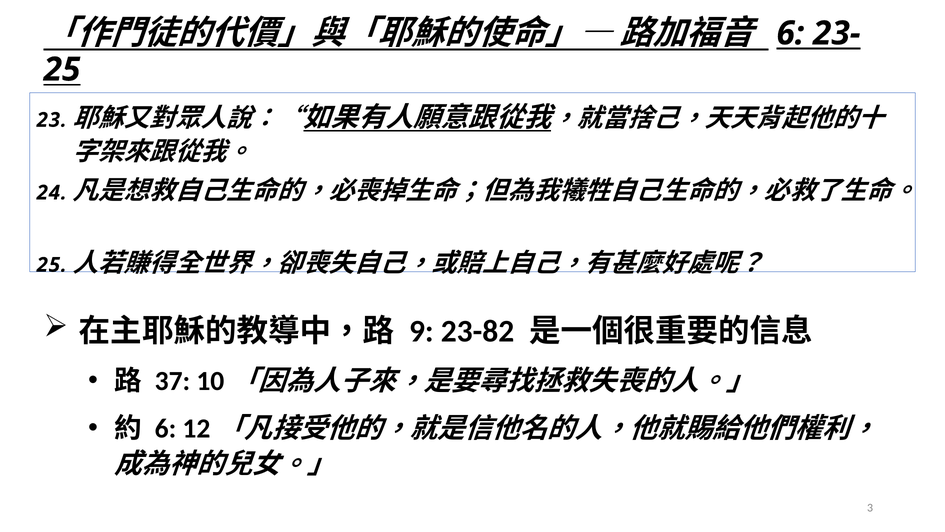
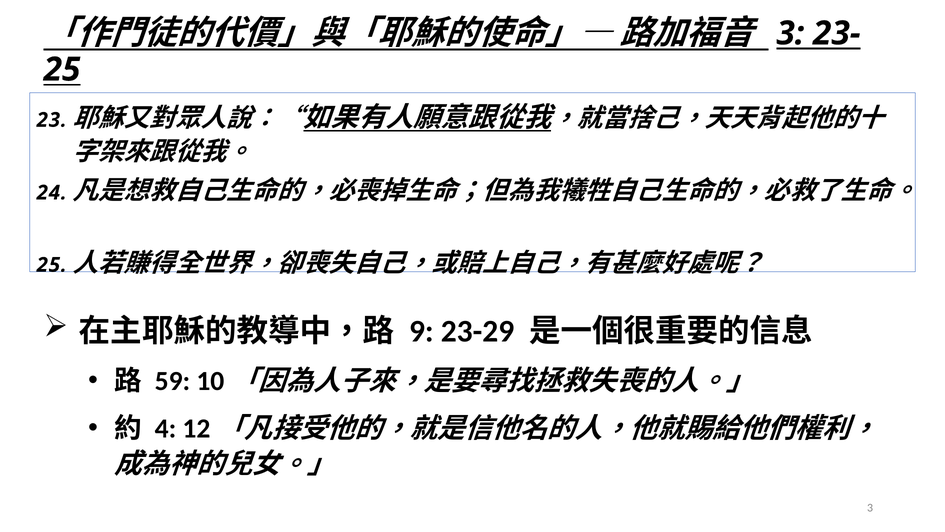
6: 6 -> 3 (790, 33)
23-82: 23-82 -> 23-29 (478, 331)
37: 37 -> 59 (172, 381)
6: 6 -> 4 (165, 428)
